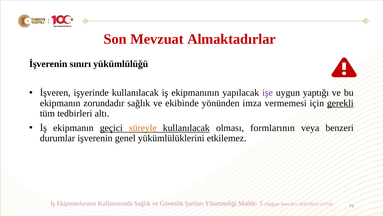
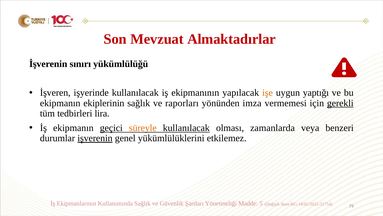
işe colour: purple -> orange (268, 93)
zorundadır: zorundadır -> ekiplerinin (104, 103)
ekibinde: ekibinde -> raporları (182, 103)
altı: altı -> lira (102, 113)
formlarının: formlarının -> zamanlarda (273, 128)
işverenin underline: none -> present (95, 138)
